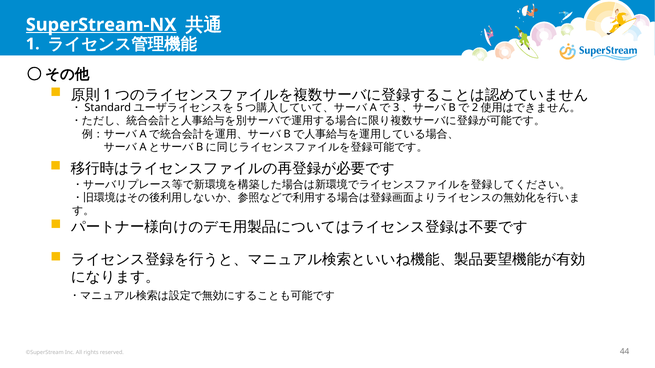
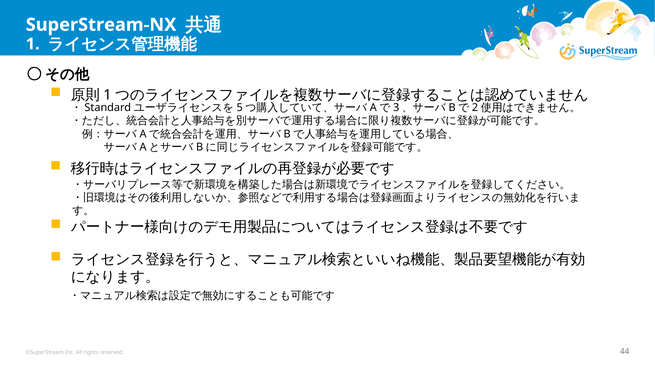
SuperStream-NX underline: present -> none (101, 25)
